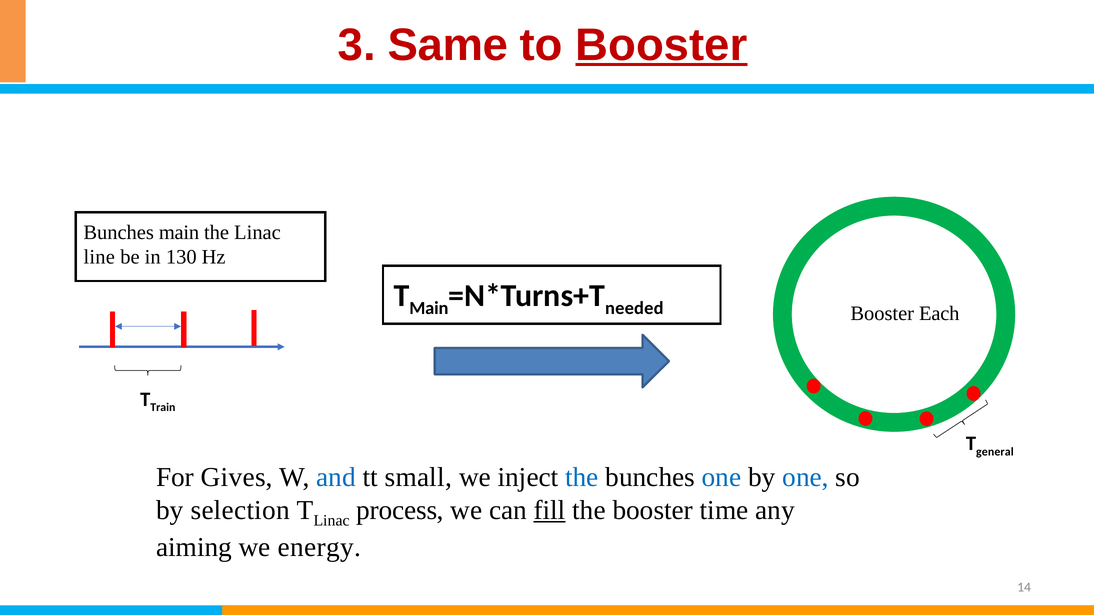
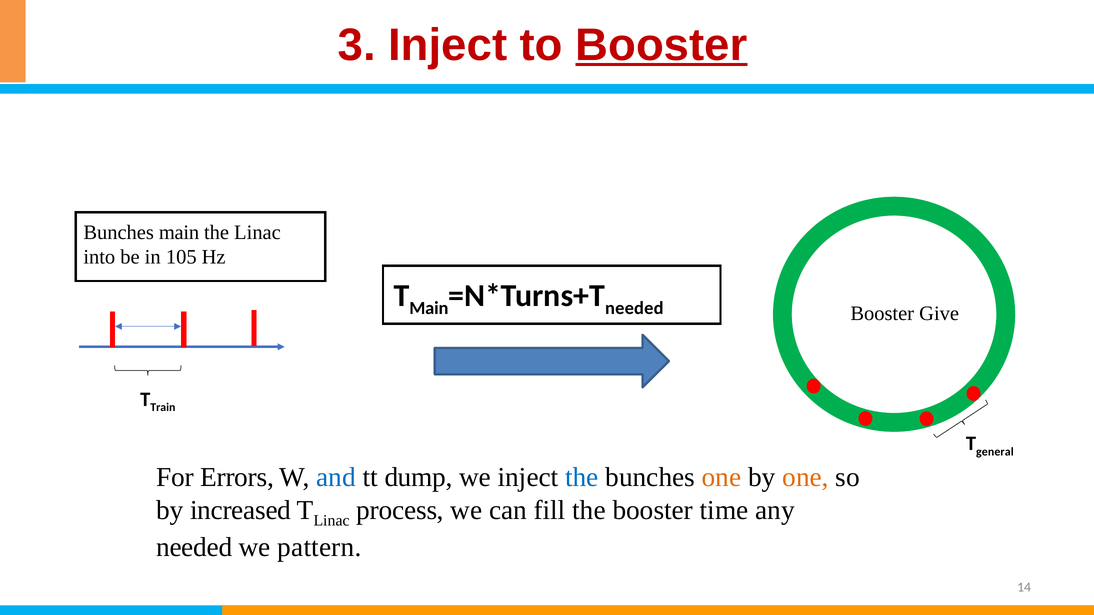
3 Same: Same -> Inject (448, 45)
line: line -> into (99, 257)
130: 130 -> 105 (181, 257)
Each: Each -> Give (939, 314)
Gives: Gives -> Errors (237, 477)
small: small -> dump (419, 477)
one colour: blue -> orange (722, 477)
one colour: blue -> orange (806, 477)
selection: selection -> increased (241, 510)
fill underline: present -> none (550, 510)
aiming: aiming -> needed (194, 548)
energy: energy -> pattern (319, 548)
